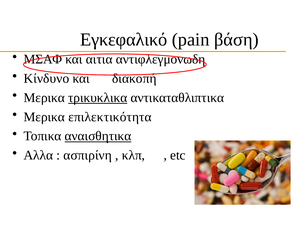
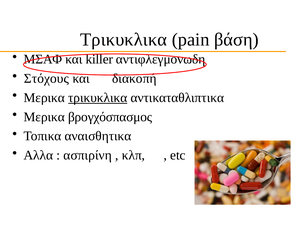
Εγκεφαλικό: Εγκεφαλικό -> Τρικυκλικα (124, 40)
αιτια: αιτια -> killer (99, 59)
Κίνδυνο: Κίνδυνο -> Στόχους (46, 78)
επιλεκτικότητα: επιλεκτικότητα -> βρογχόσπασμος (110, 117)
αναισθητικα underline: present -> none (98, 136)
